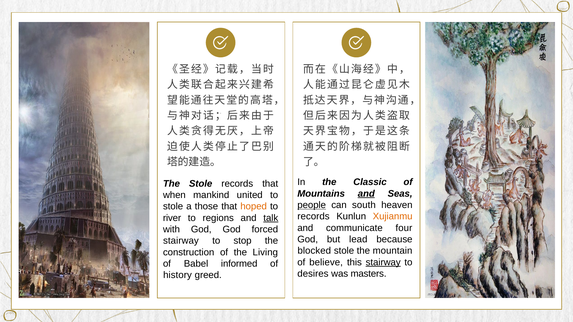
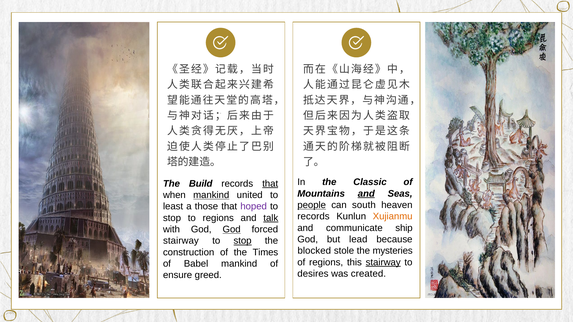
The Stole: Stole -> Build (201, 184)
that underline: none -> present (270, 184)
mankind underline: none -> present (211, 195)
stole: stole -> least (173, 207)
hoped colour: orange -> purple (254, 207)
river: river -> stop (172, 218)
four: four -> ship (404, 228)
God underline: none -> present (232, 230)
stop underline: none -> present (243, 241)
mountain: mountain -> mysteries (393, 251)
Living: Living -> Times (265, 253)
of believe: believe -> regions (326, 262)
Babel informed: informed -> mankind (239, 264)
masters: masters -> created (368, 274)
history: history -> ensure (178, 275)
